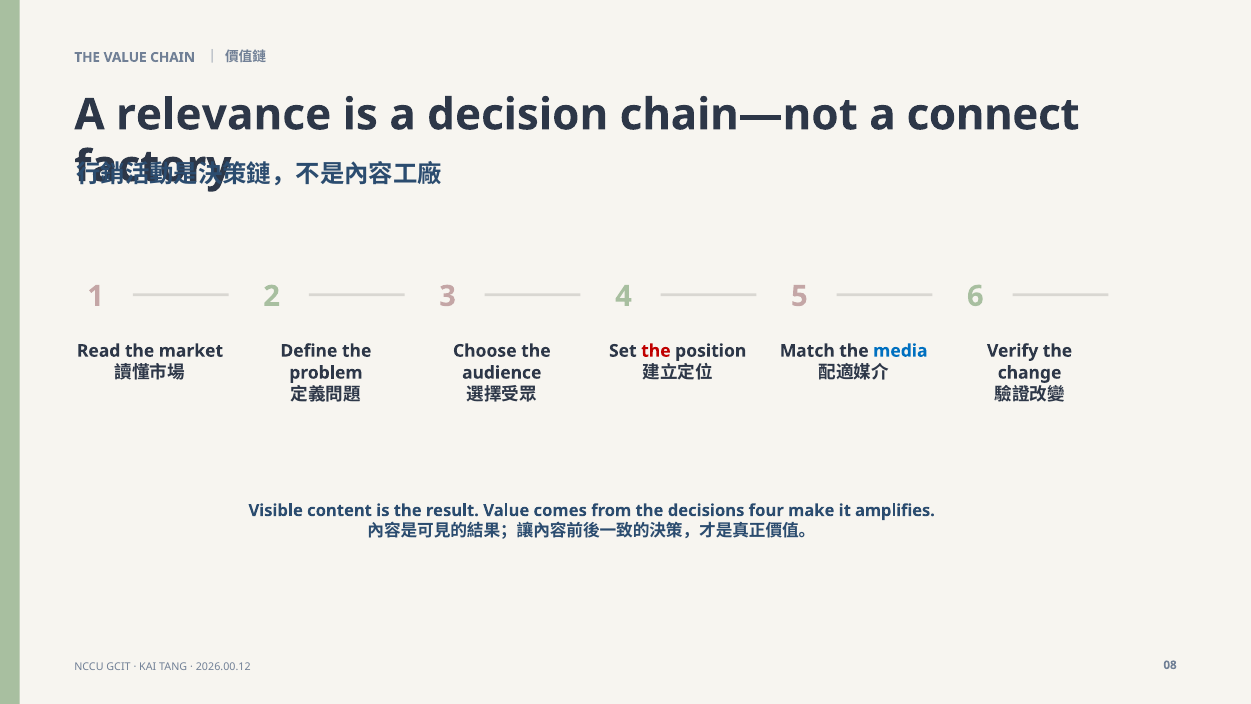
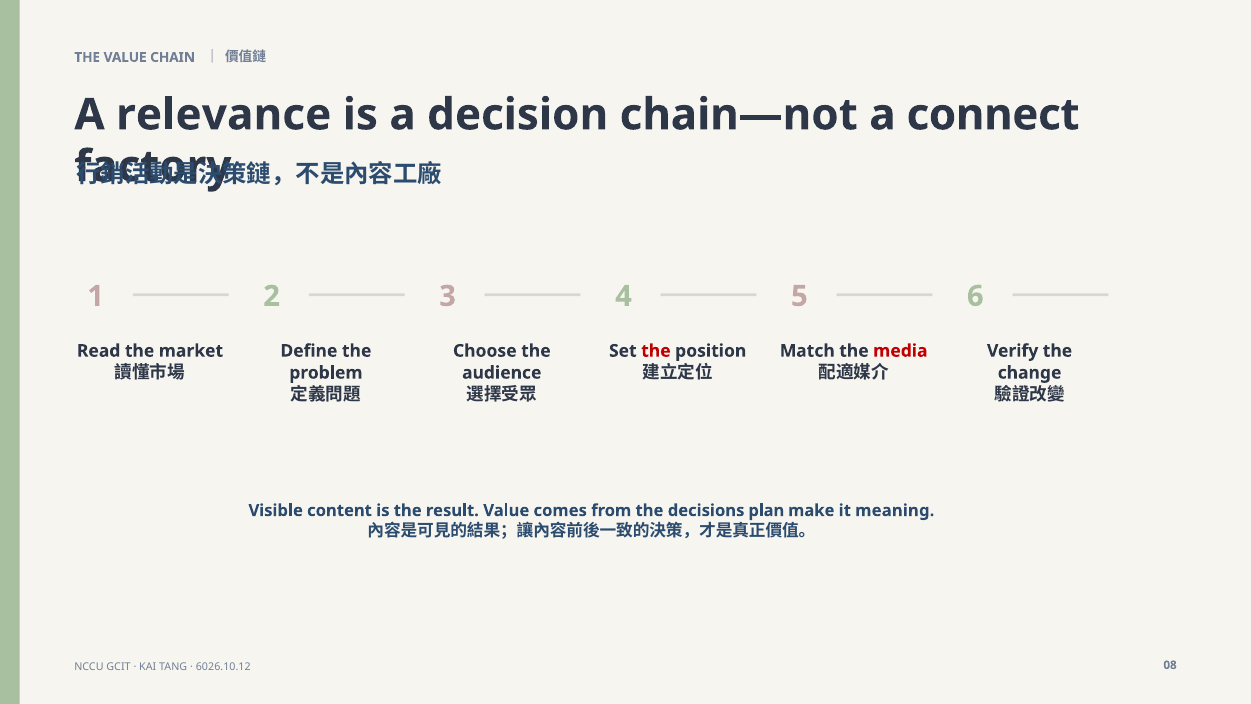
media colour: blue -> red (900, 351)
four: four -> plan (766, 510)
amplifies: amplifies -> meaning (895, 510)
2026.00.12: 2026.00.12 -> 6026.10.12 (223, 667)
